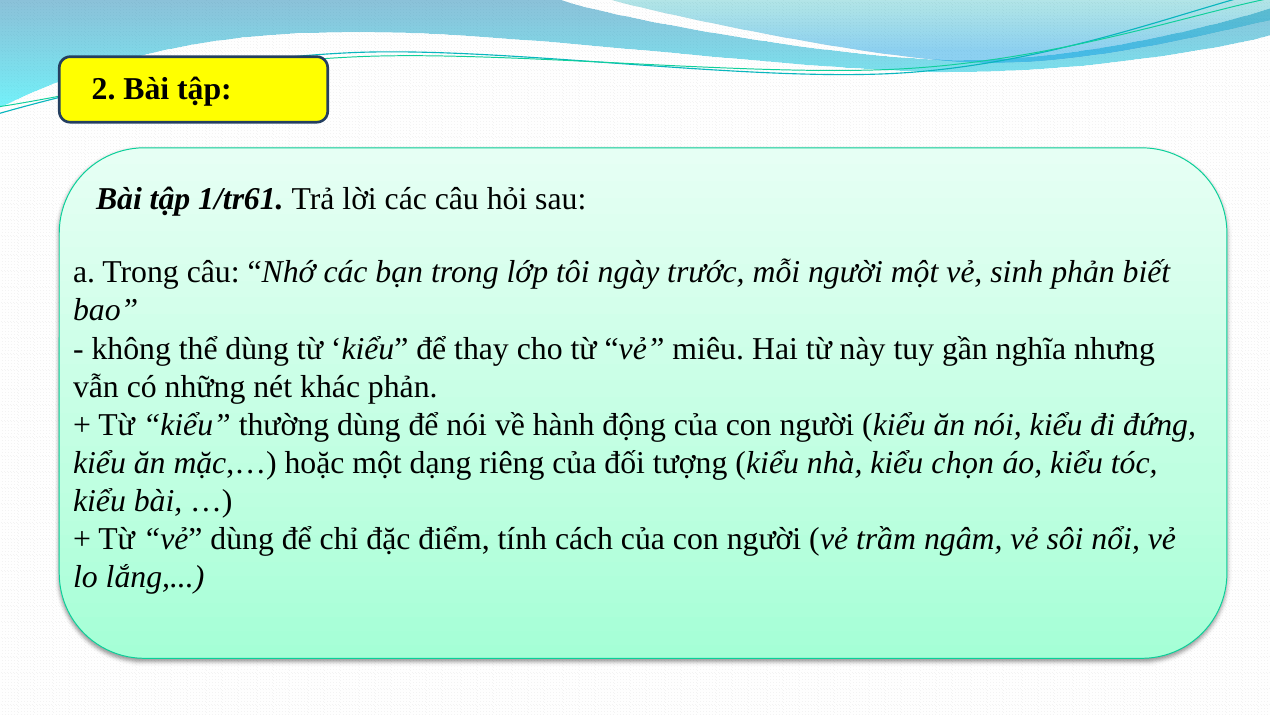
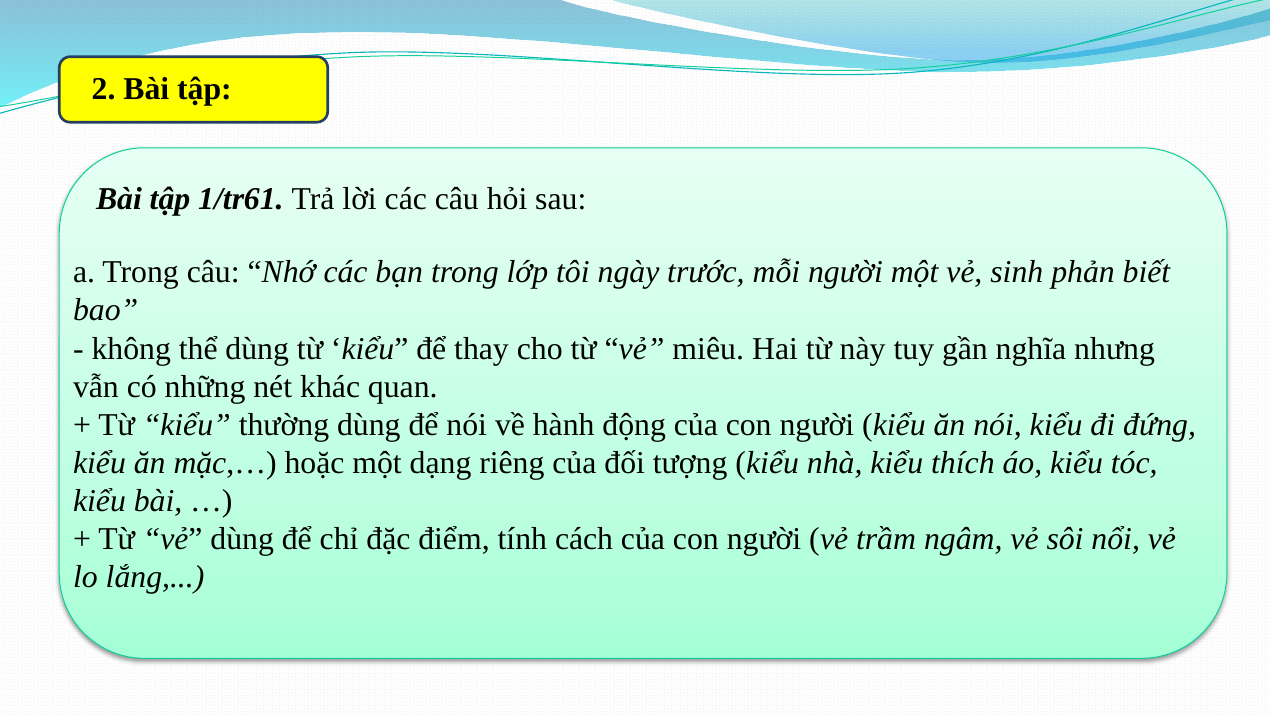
khác phản: phản -> quan (403, 386)
chọn: chọn -> thích (963, 463)
